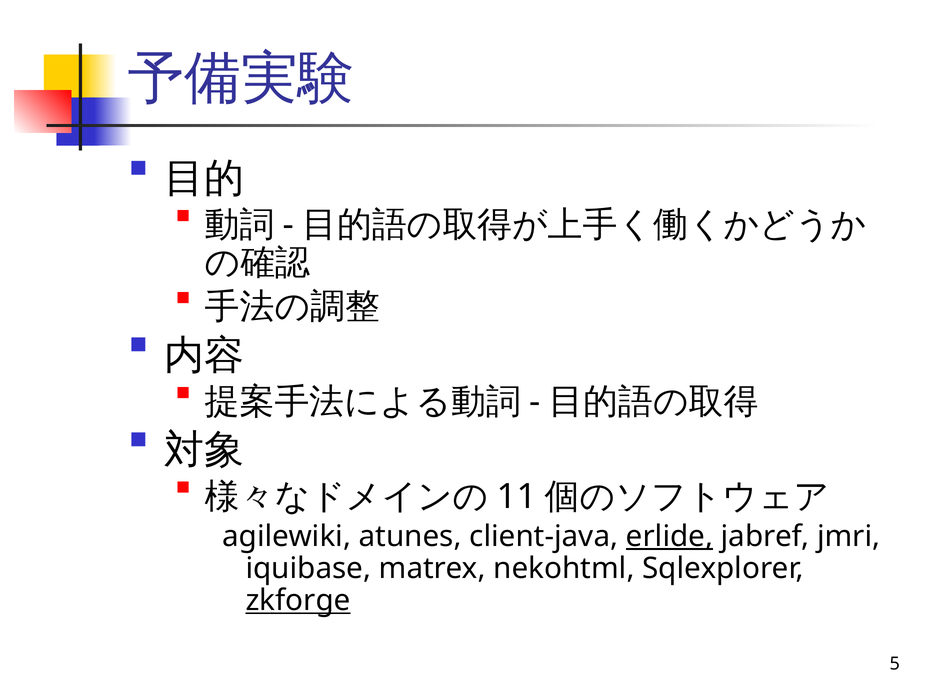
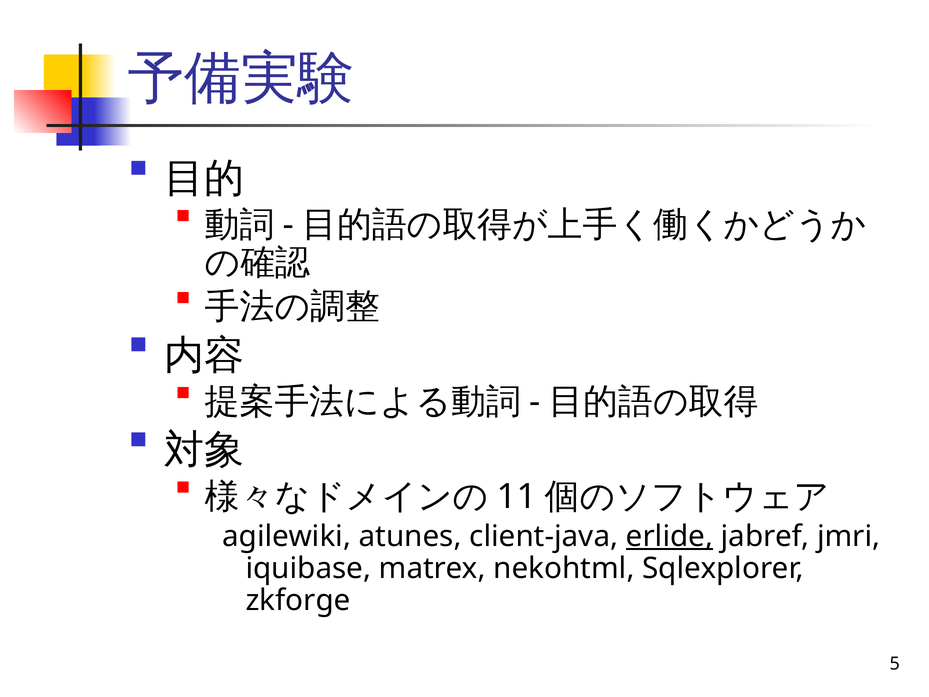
zkforge underline: present -> none (298, 600)
